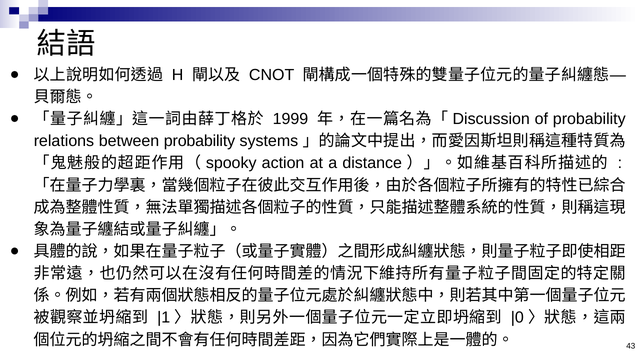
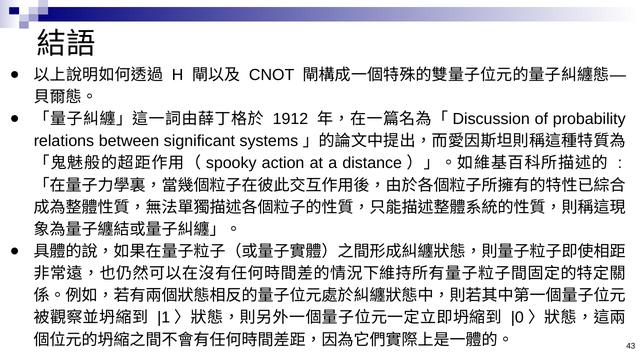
1999: 1999 -> 1912 (290, 119)
between probability: probability -> significant (199, 141)
